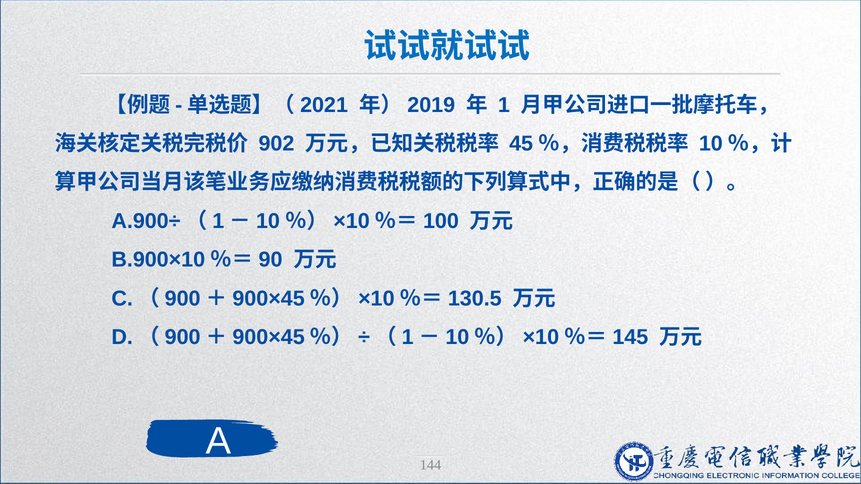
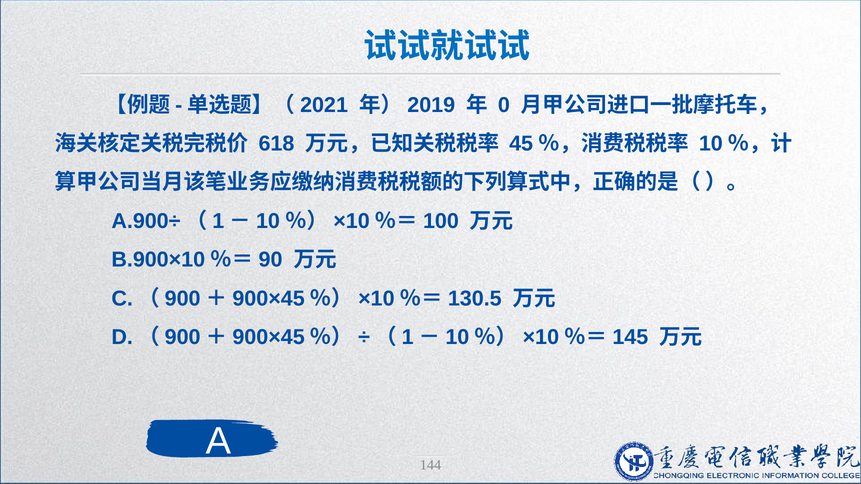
1: 1 -> 0 (504, 105)
902: 902 -> 618 (276, 144)
